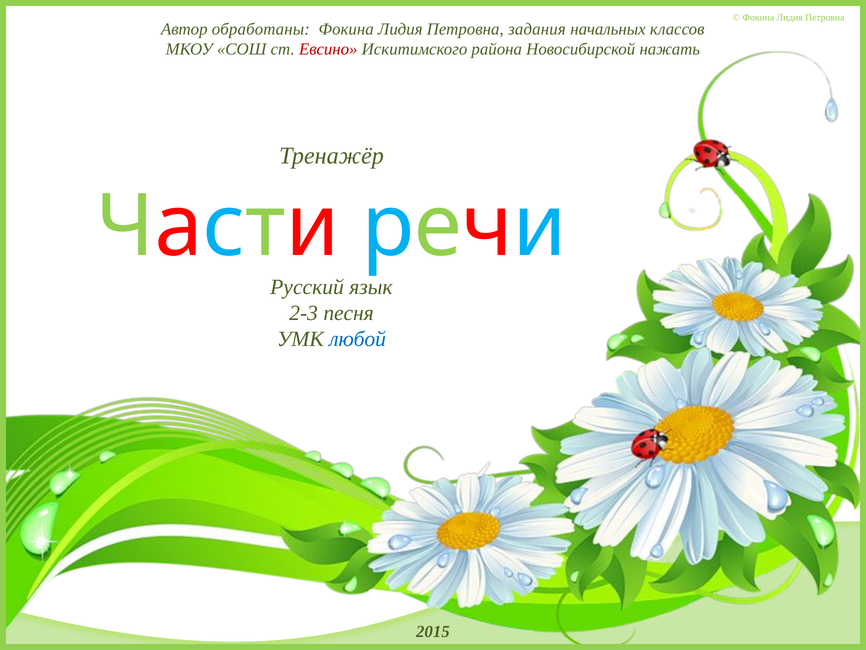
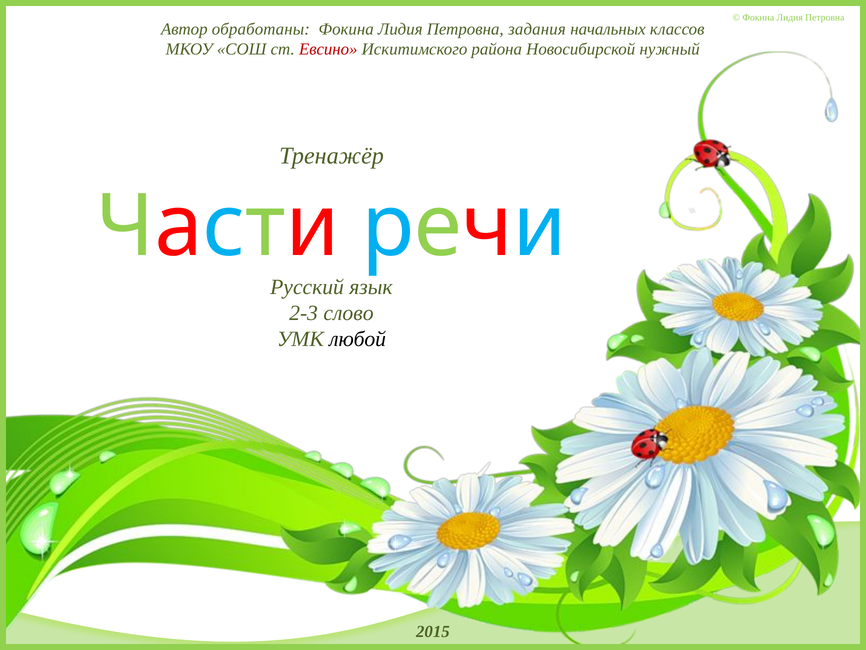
нажать: нажать -> нужный (670, 49)
песня: песня -> слово (348, 313)
любой colour: blue -> black (358, 339)
